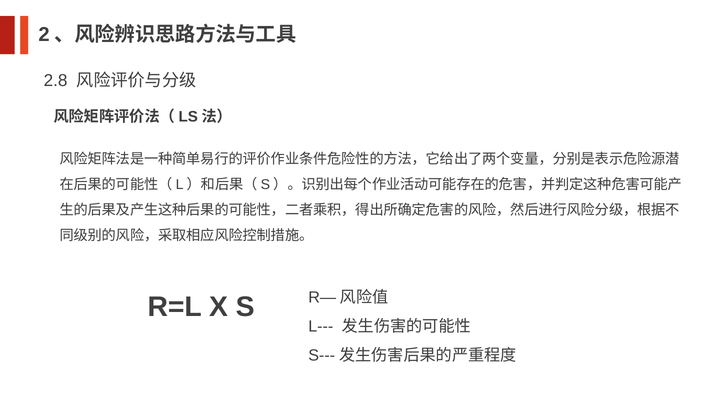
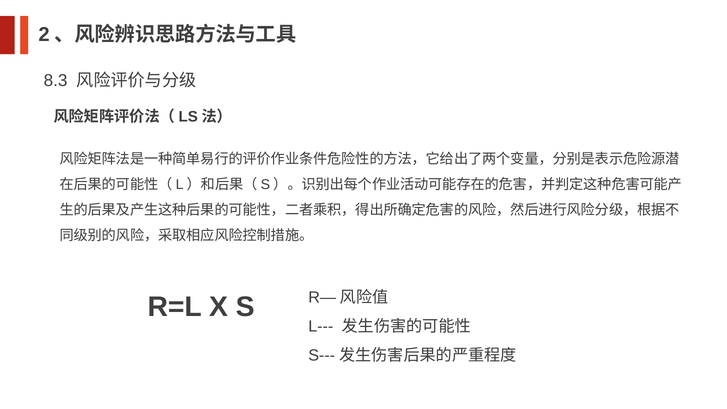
2.8: 2.8 -> 8.3 (56, 81)
